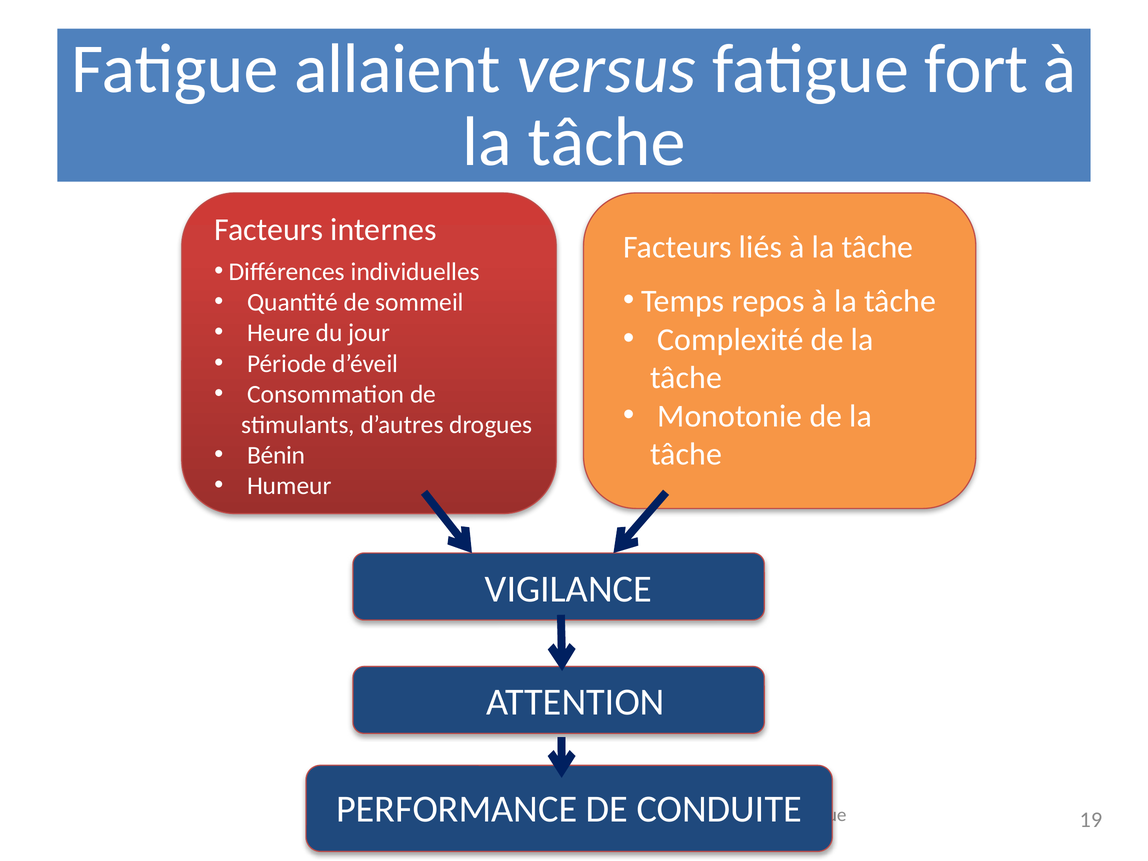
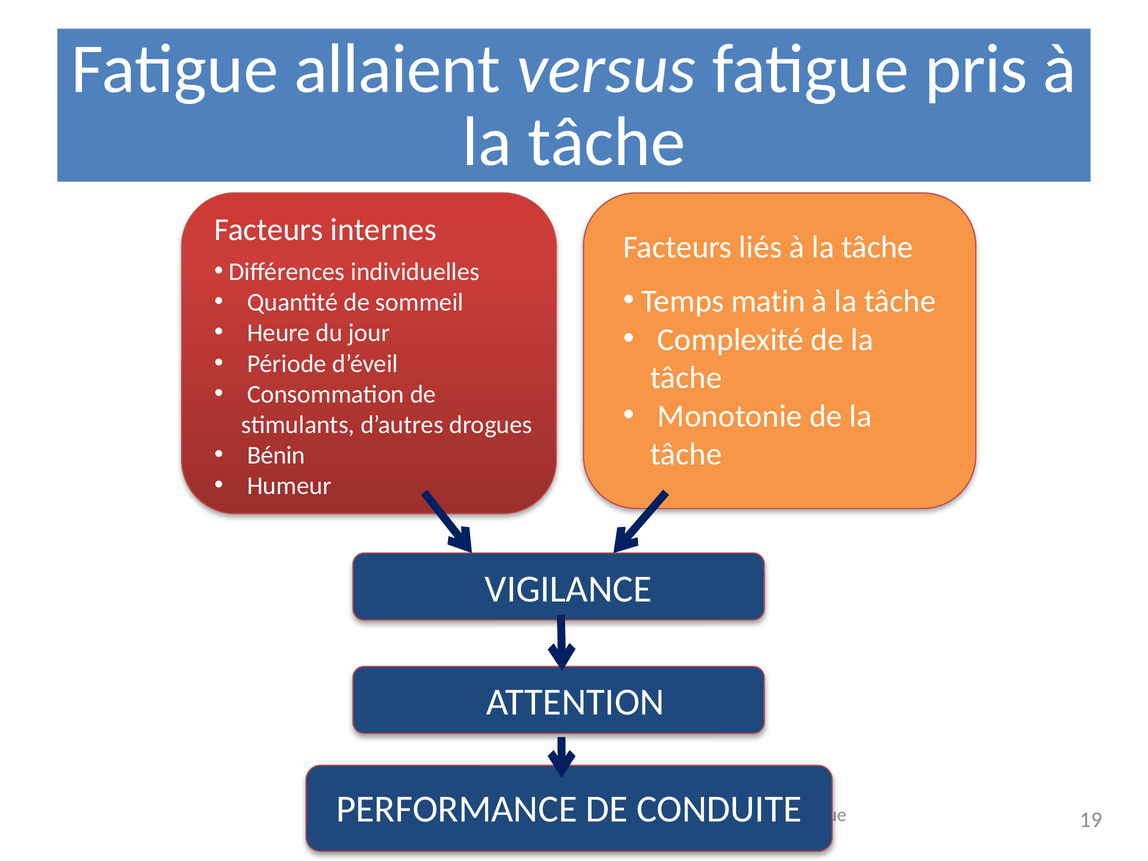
fort: fort -> pris (976, 69)
repos: repos -> matin (768, 301)
